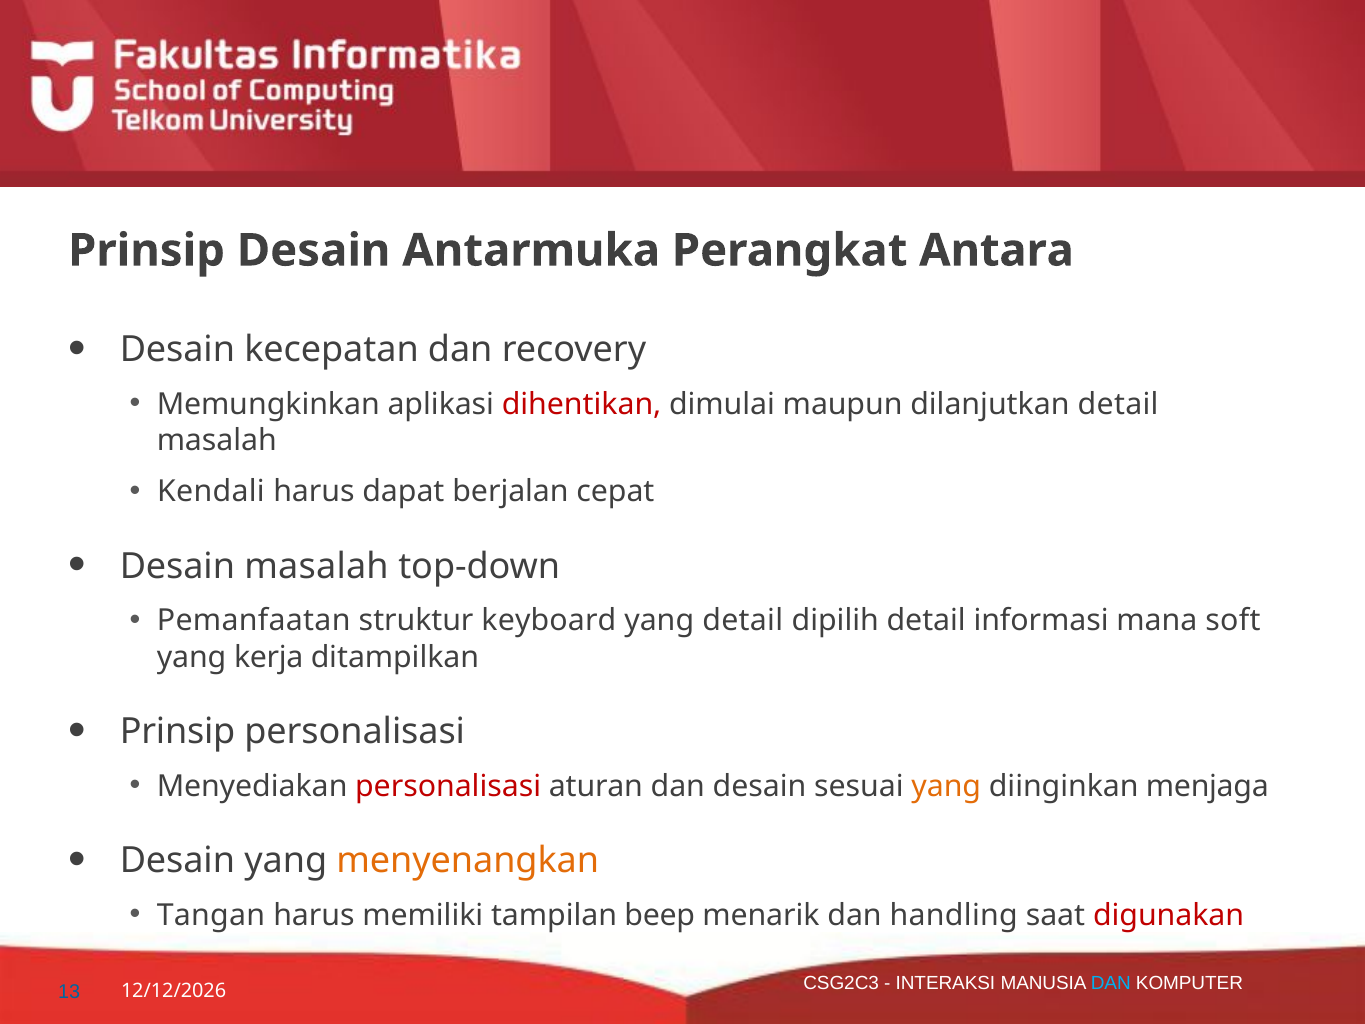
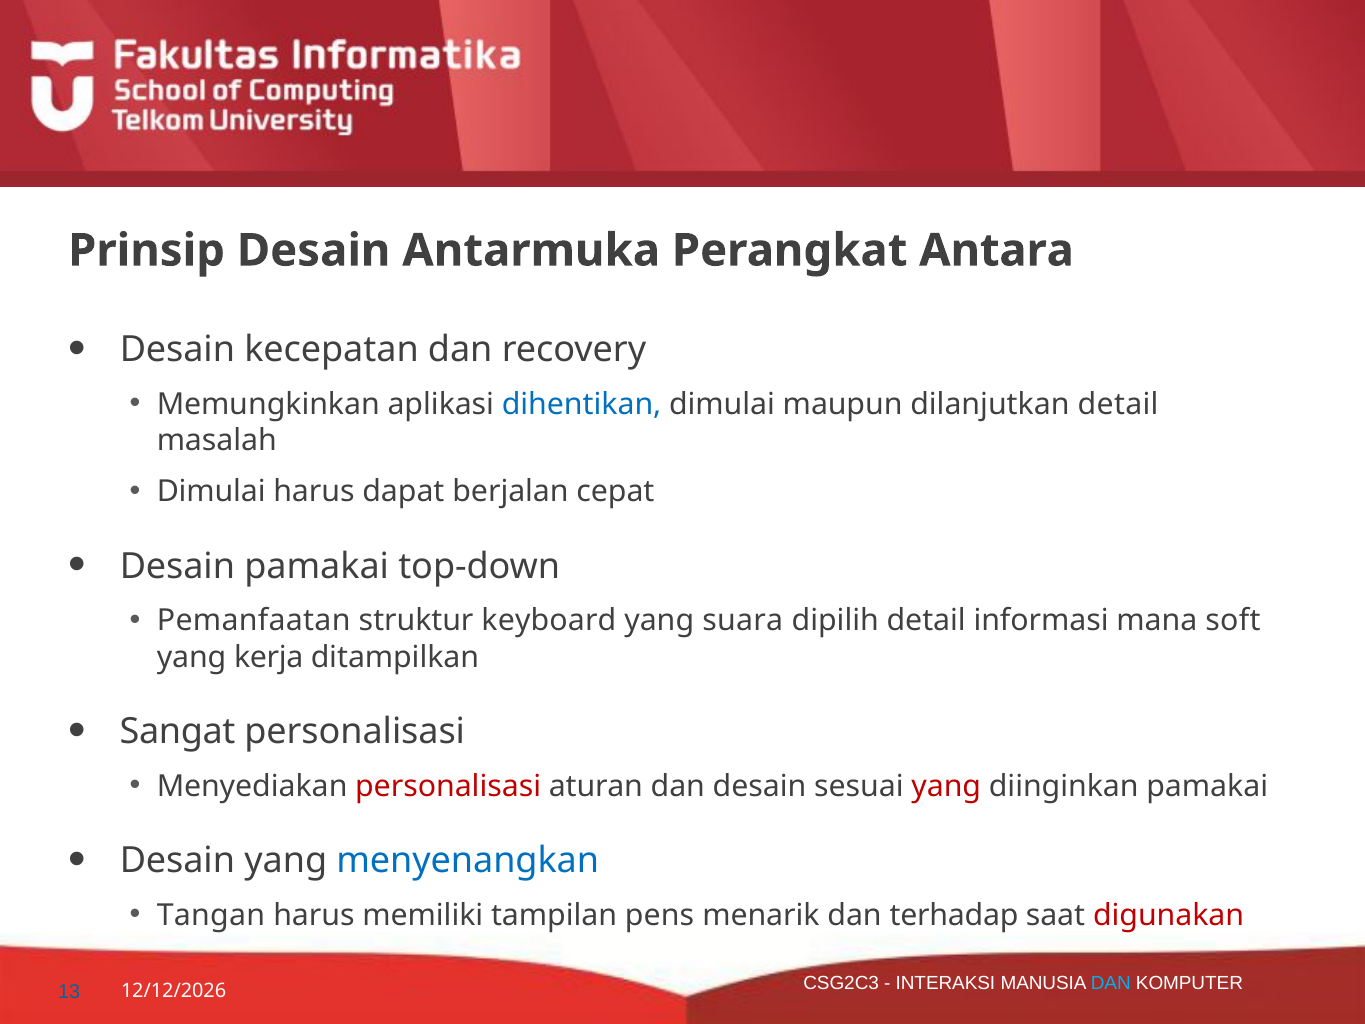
dihentikan colour: red -> blue (582, 404)
Kendali: Kendali -> Dimulai (211, 492)
Desain masalah: masalah -> pamakai (317, 566)
yang detail: detail -> suara (743, 621)
Prinsip: Prinsip -> Sangat (178, 731)
yang colour: orange -> red (946, 786)
diinginkan menjaga: menjaga -> pamakai (1207, 786)
menyenangkan colour: orange -> blue (468, 860)
beep: beep -> pens (660, 915)
handling: handling -> terhadap (954, 915)
